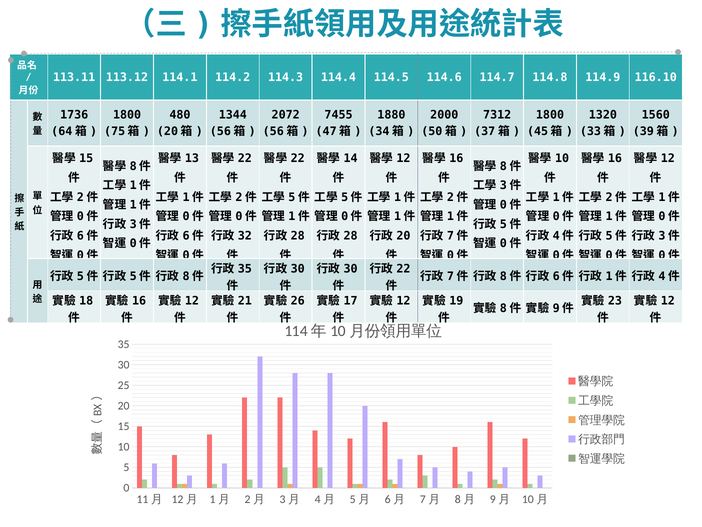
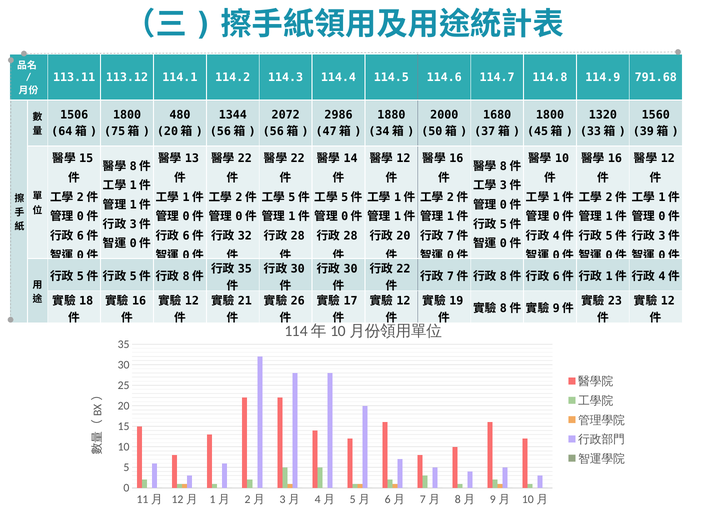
116.10: 116.10 -> 791.68 (656, 77)
1736: 1736 -> 1506 (74, 115)
7455: 7455 -> 2986 (339, 115)
7312: 7312 -> 1680 (497, 115)
